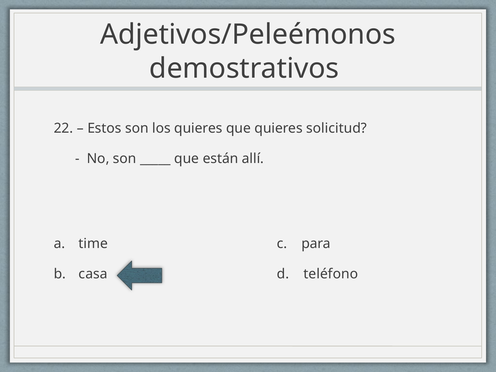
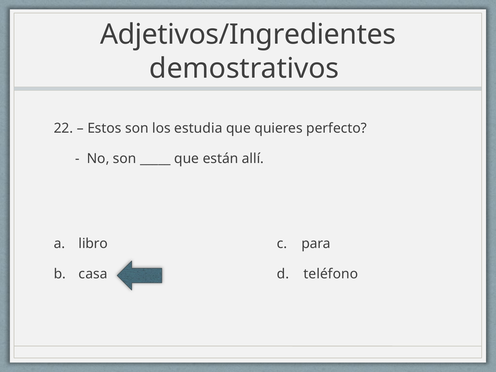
Adjetivos/Peleémonos: Adjetivos/Peleémonos -> Adjetivos/Ingredientes (248, 35)
los quieres: quieres -> estudia (198, 128)
solicitud: solicitud -> perfecto (337, 128)
time: time -> libro (93, 244)
